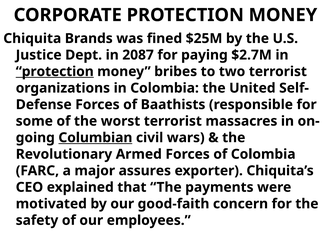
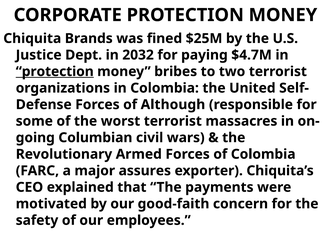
2087: 2087 -> 2032 (138, 55)
$2.7M: $2.7M -> $4.7M (252, 55)
Baathists: Baathists -> Although (173, 105)
Columbian underline: present -> none (95, 138)
